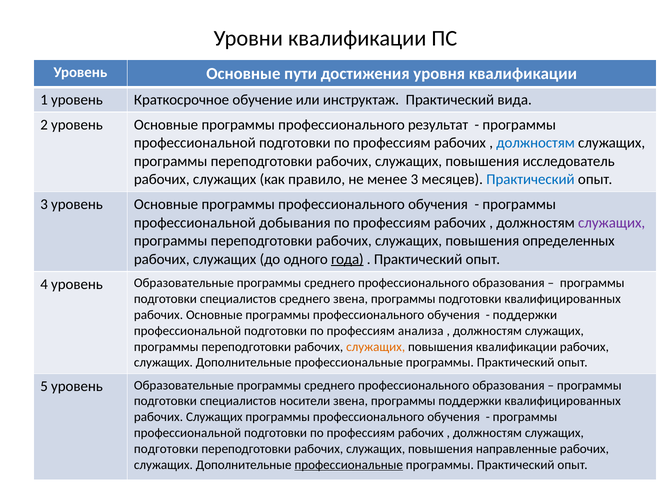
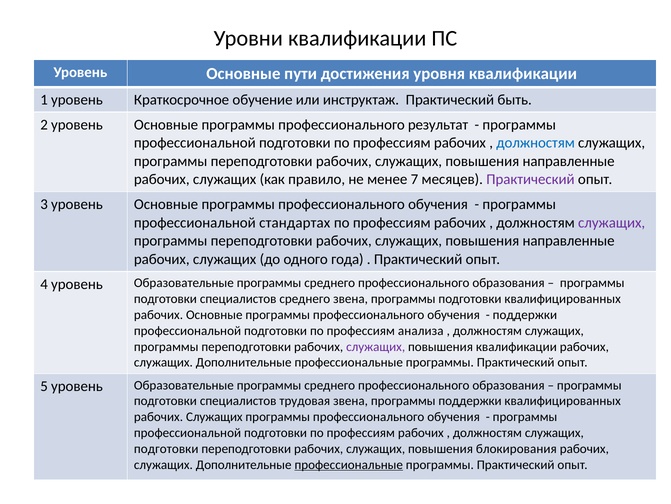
вида: вида -> быть (515, 100)
исследователь: исследователь -> направленные (569, 161)
менее 3: 3 -> 7 (414, 179)
Практический colour: blue -> purple (530, 179)
добывания: добывания -> стандартах (295, 222)
определенных: определенных -> направленные (569, 241)
года underline: present -> none (347, 259)
служащих colour: orange -> purple (376, 346)
носители: носители -> трудовая (305, 401)
направленные: направленные -> блокирования (516, 448)
